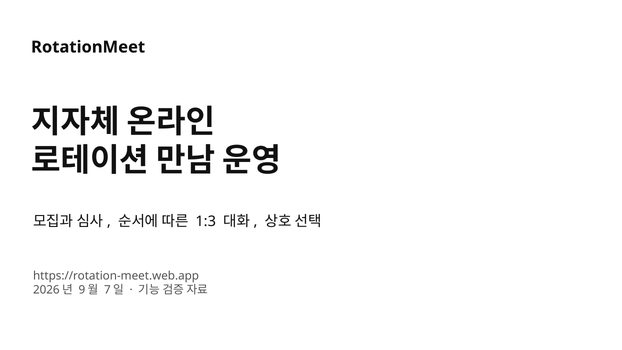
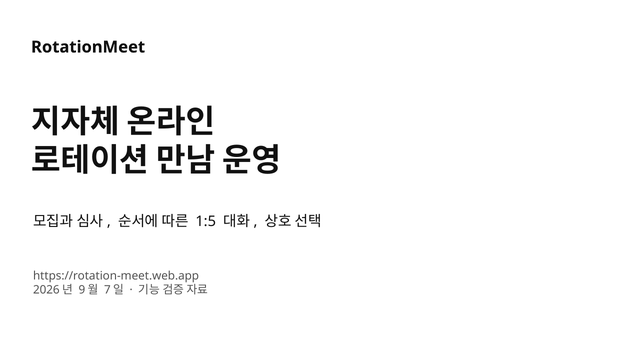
1:3: 1:3 -> 1:5 (206, 221)
